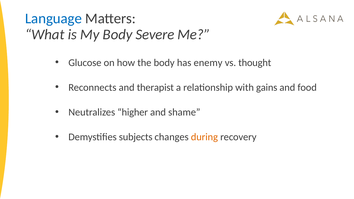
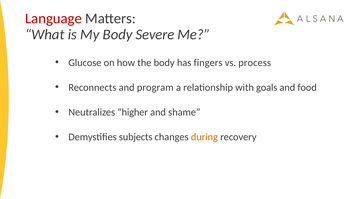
Language colour: blue -> red (53, 19)
enemy: enemy -> fingers (208, 63)
thought: thought -> process (255, 63)
therapist: therapist -> program (155, 87)
gains: gains -> goals (267, 87)
